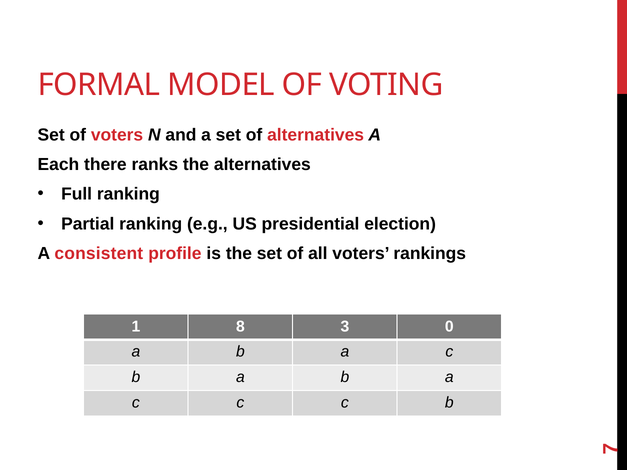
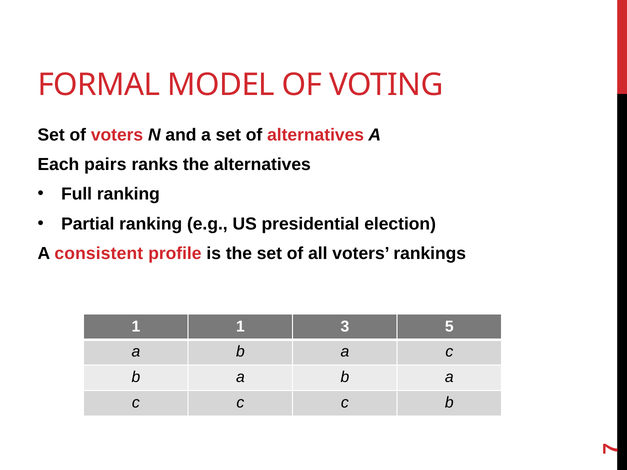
there: there -> pairs (105, 165)
1 8: 8 -> 1 (240, 327)
0: 0 -> 5 (449, 327)
